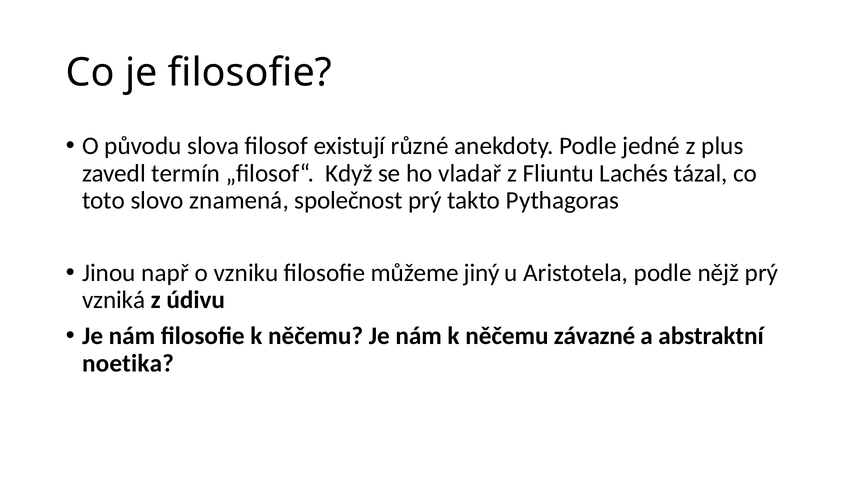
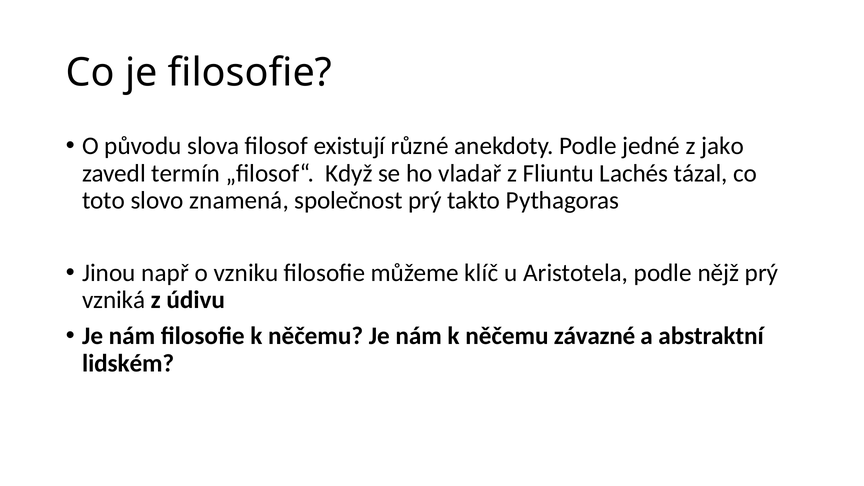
plus: plus -> jako (723, 146)
jiný: jiný -> klíč (481, 273)
noetika: noetika -> lidském (128, 363)
